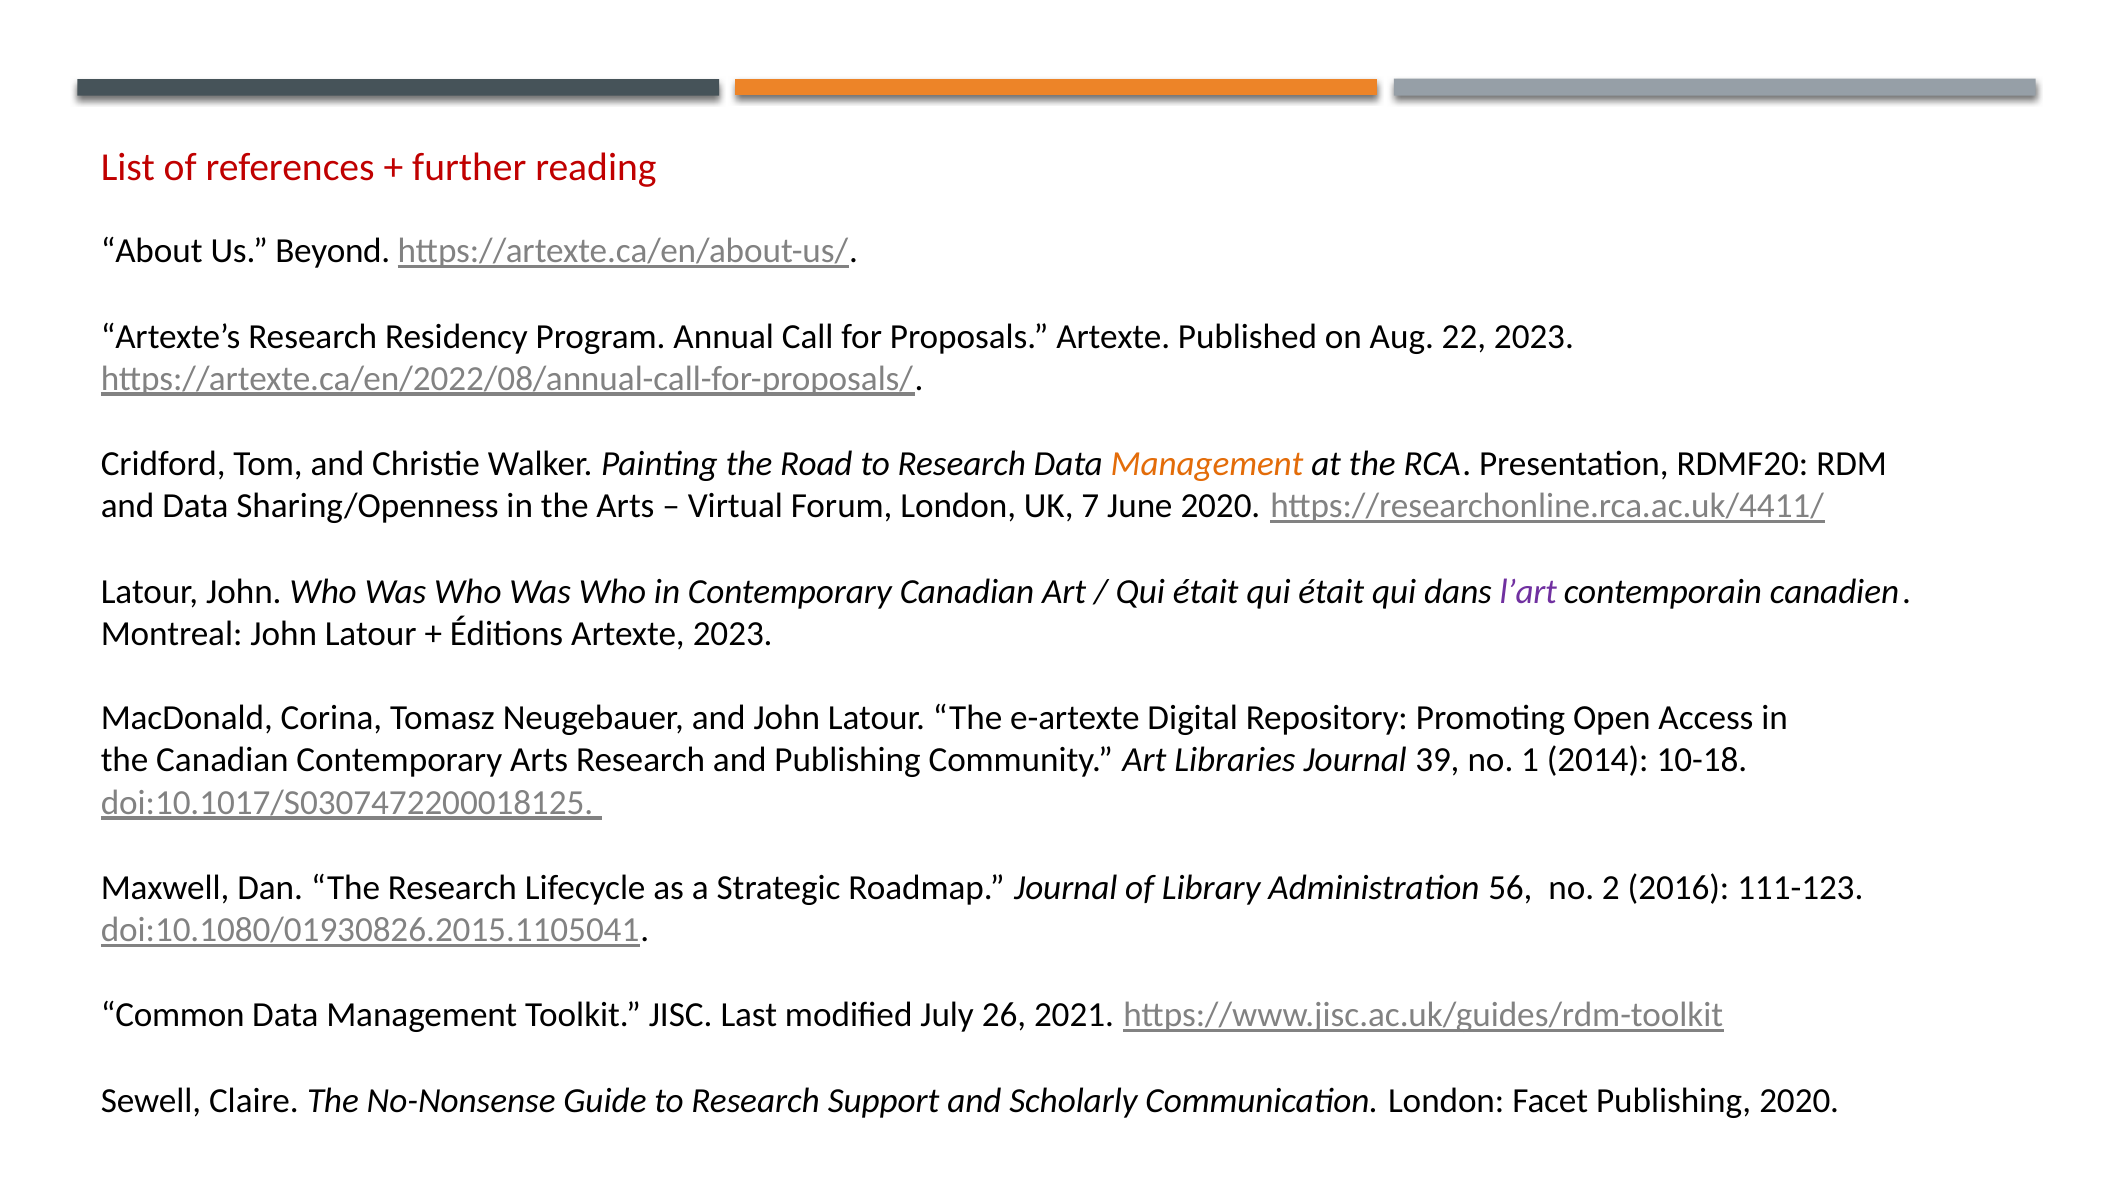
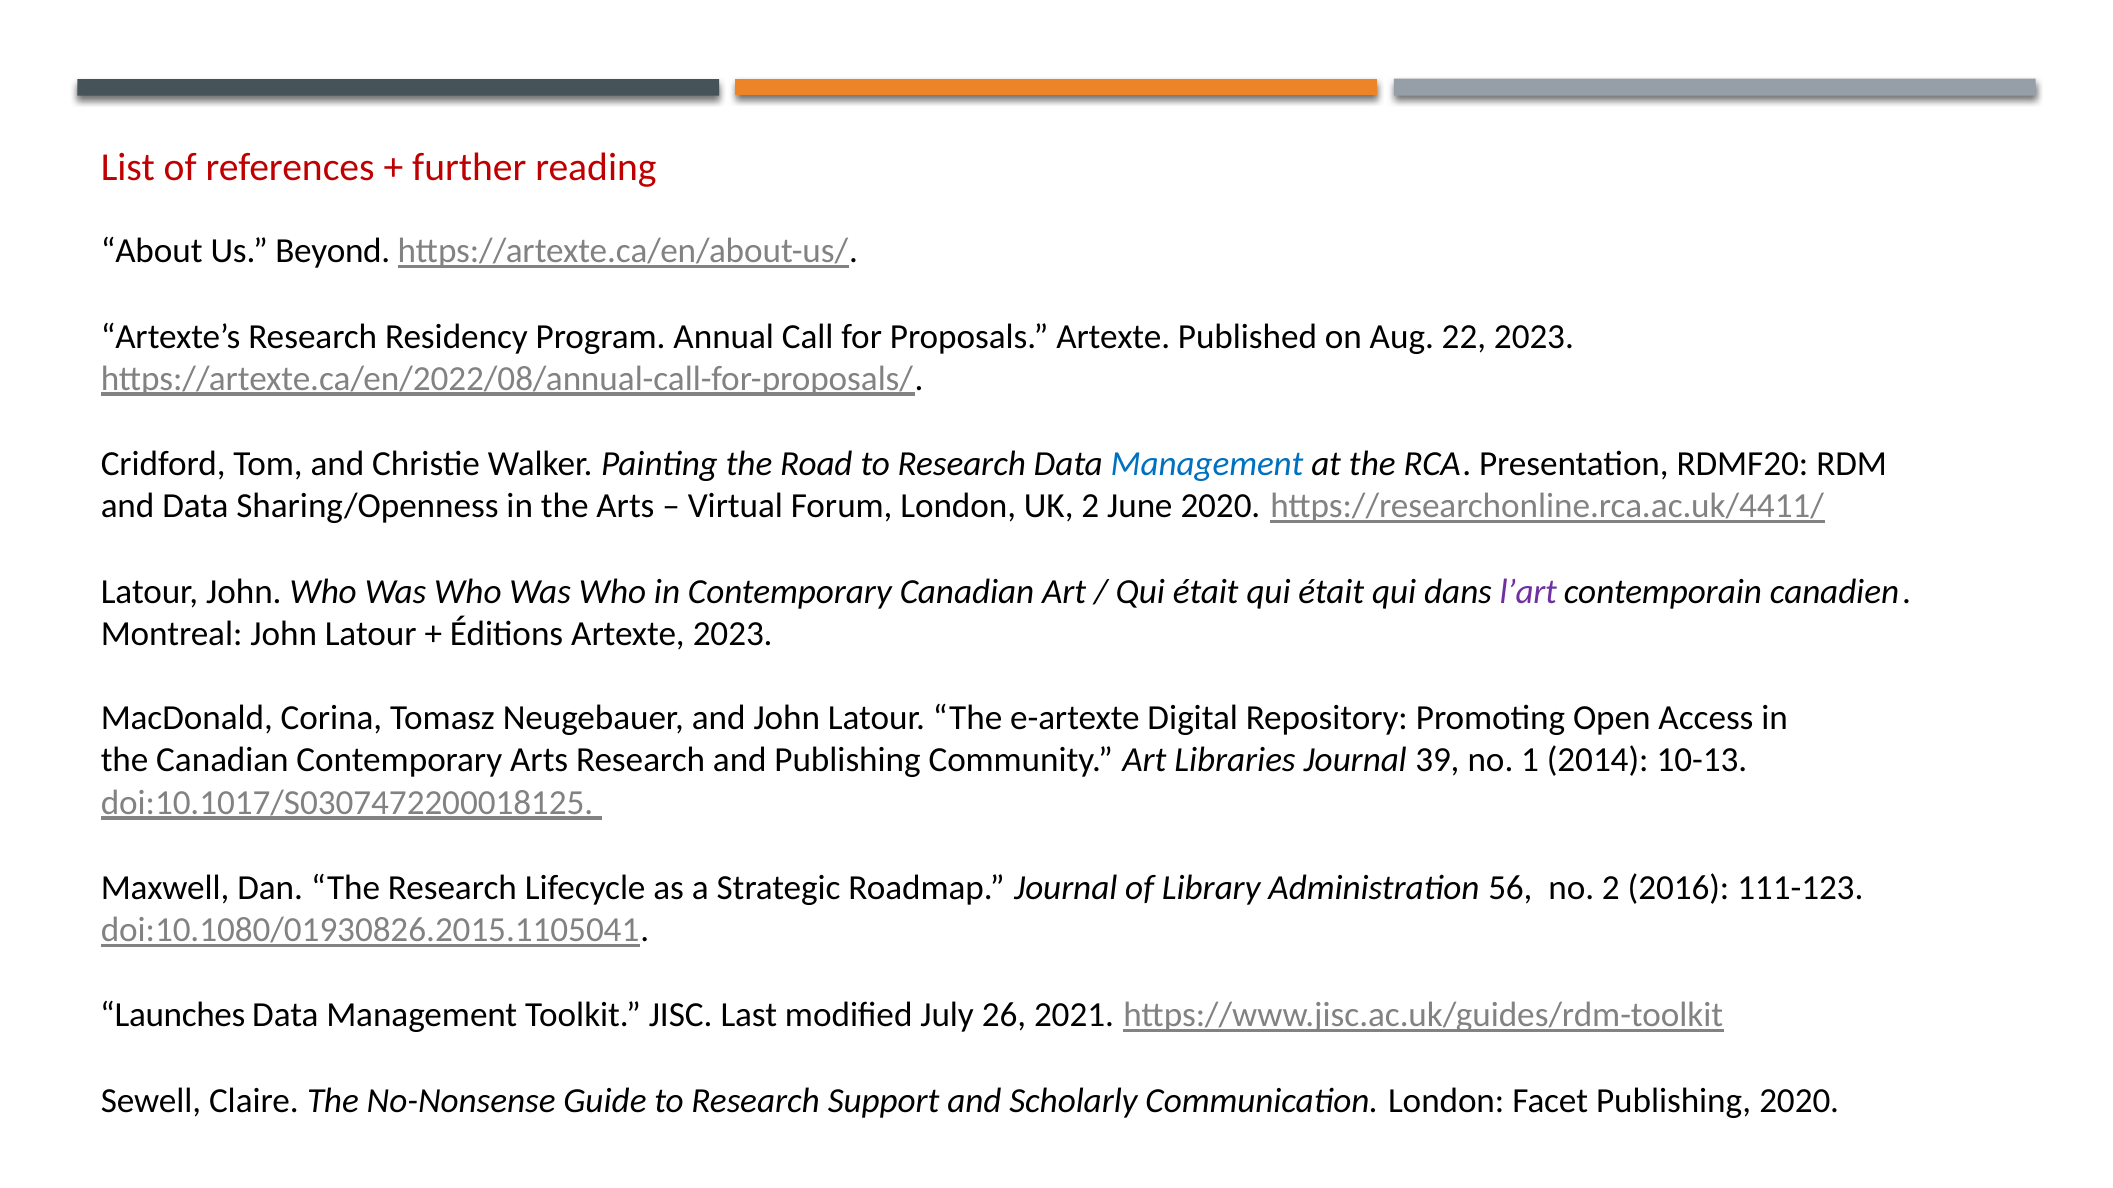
Management colour: orange -> blue (1207, 464)
UK 7: 7 -> 2 (1090, 506)
10-18: 10-18 -> 10-13 (1702, 761)
Common: Common -> Launches (173, 1016)
